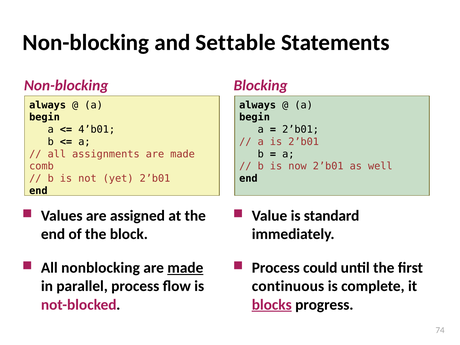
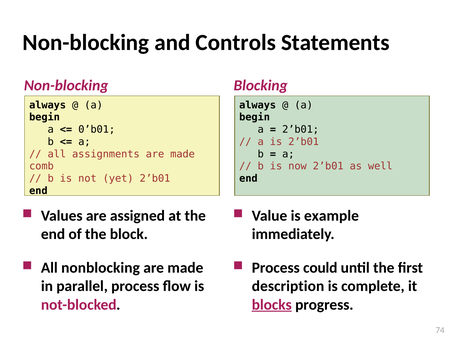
Settable: Settable -> Controls (236, 43)
4’b01: 4’b01 -> 0’b01 (97, 130)
standard: standard -> example (331, 216)
made underline: present -> none (185, 268)
continuous: continuous -> description (288, 286)
